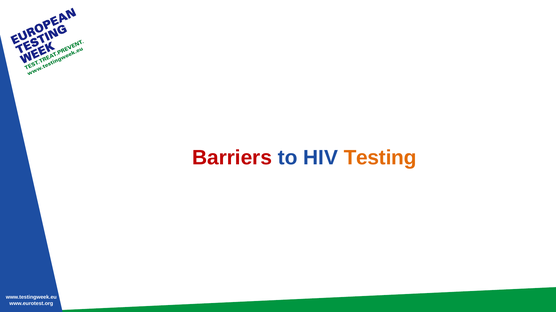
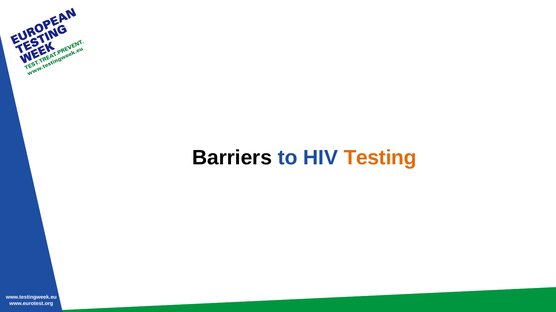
Barriers colour: red -> black (232, 158)
